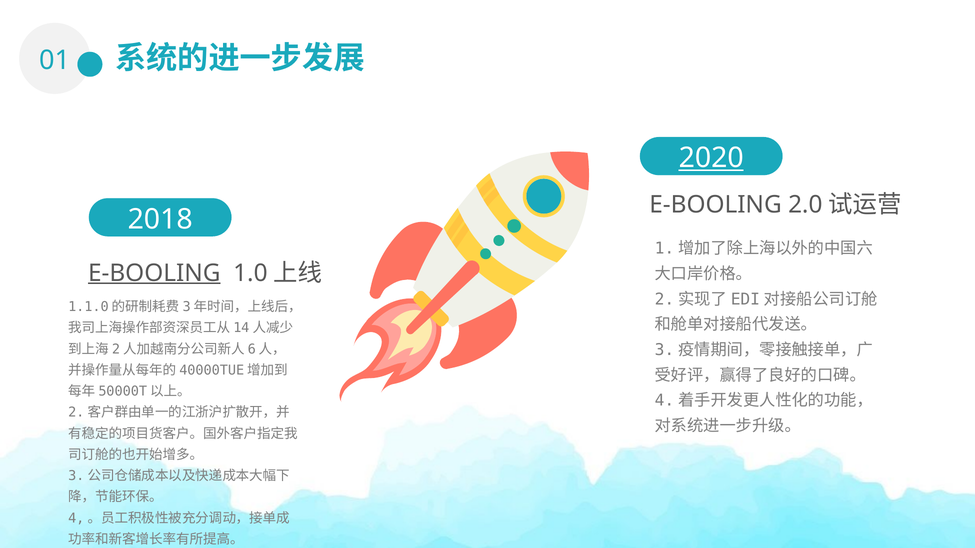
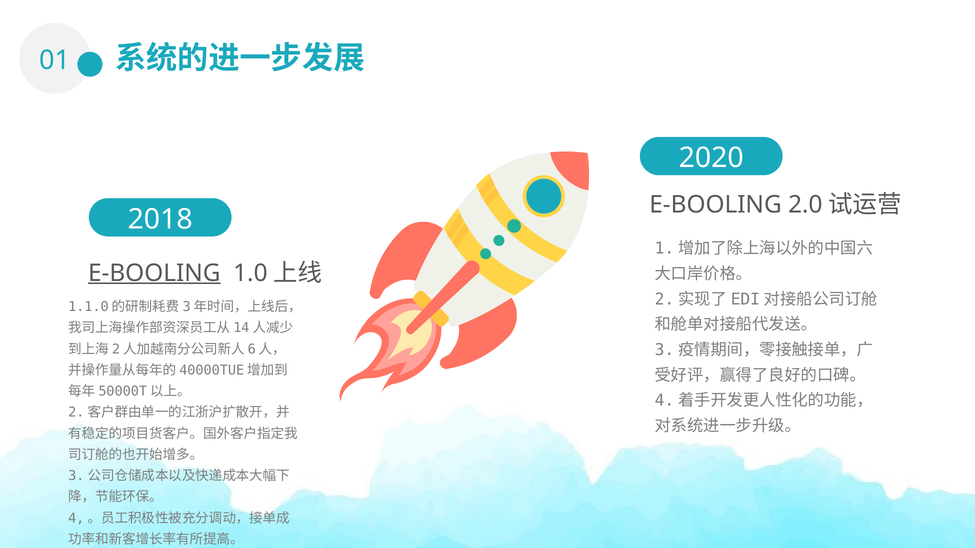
2020 underline: present -> none (711, 158)
